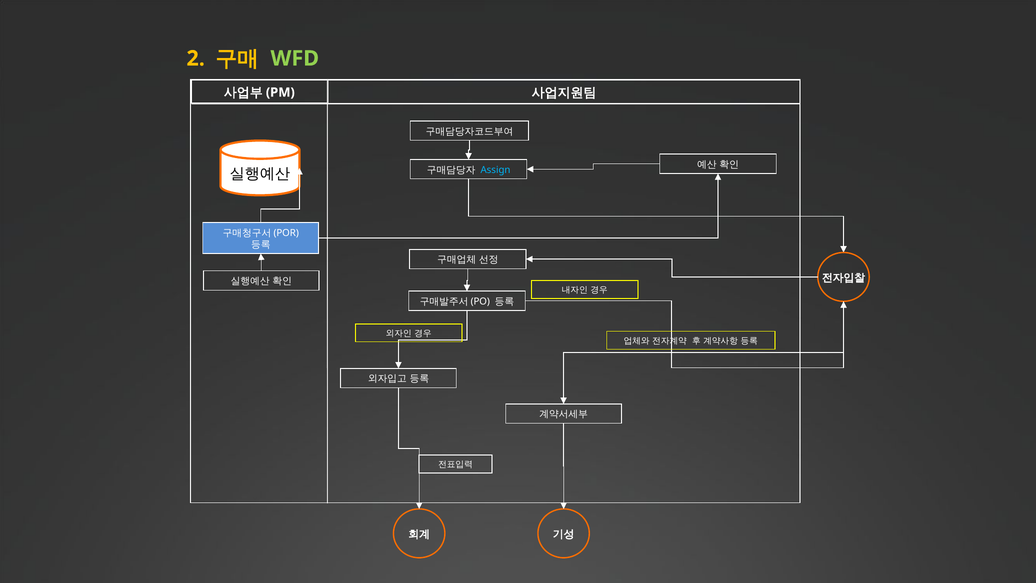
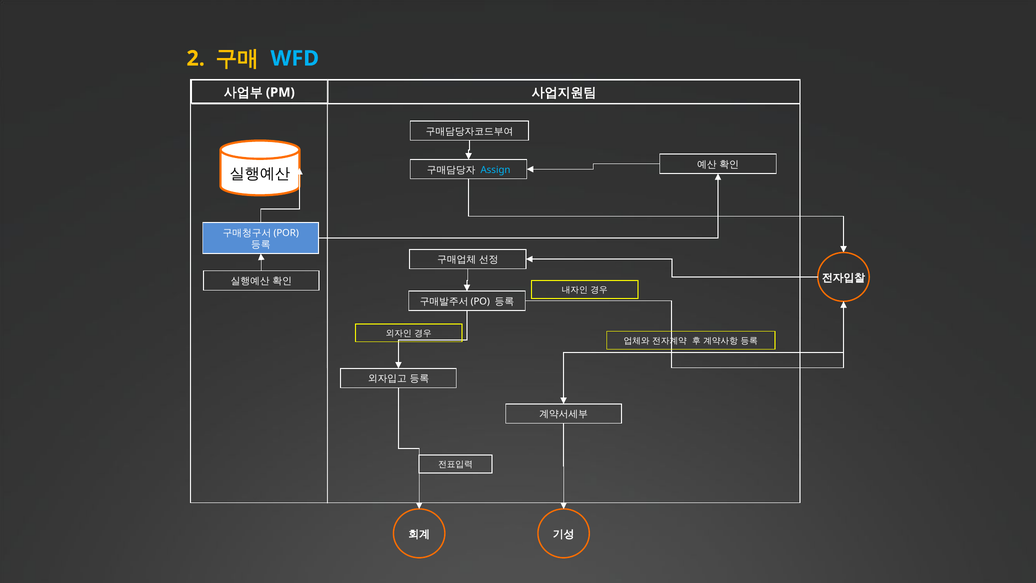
WFD colour: light green -> light blue (295, 58)
